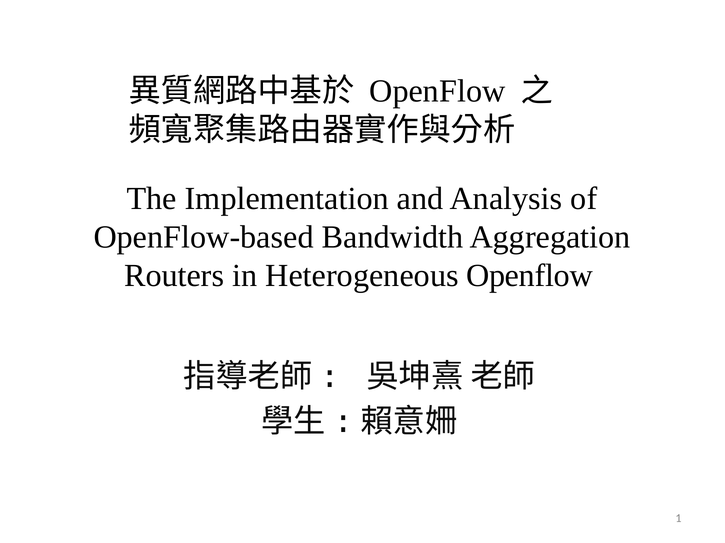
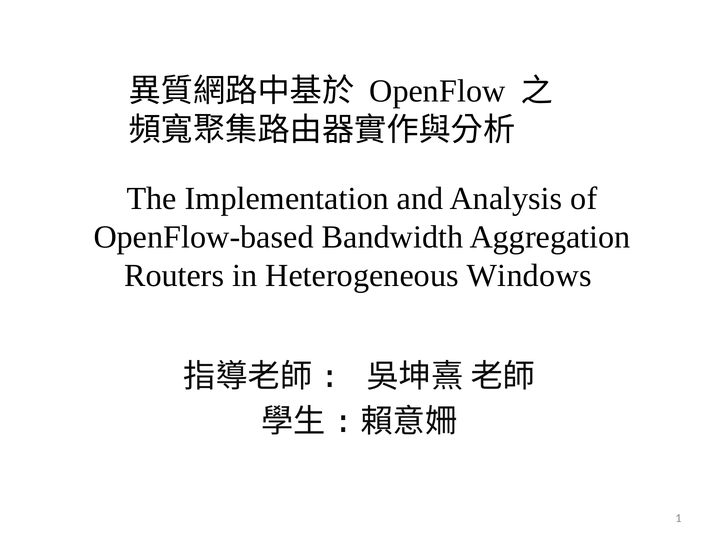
Heterogeneous Openflow: Openflow -> Windows (529, 276)
